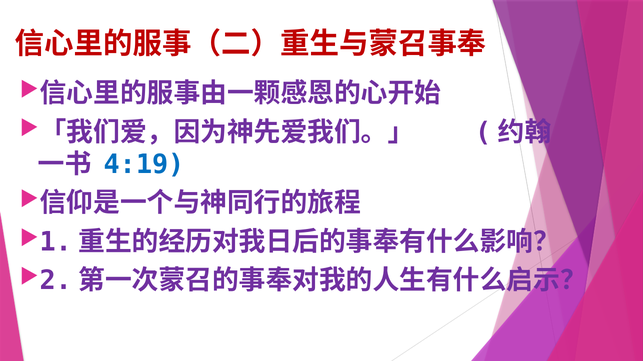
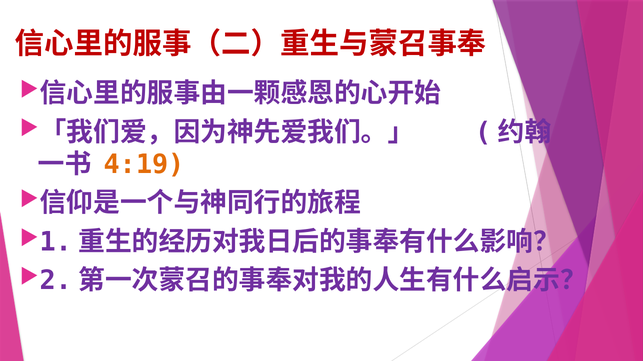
4:19 colour: blue -> orange (144, 165)
